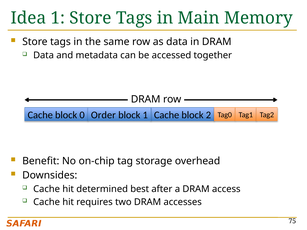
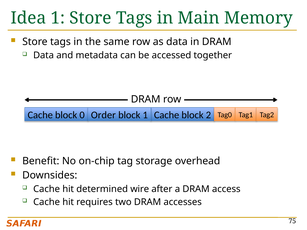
best: best -> wire (140, 189)
